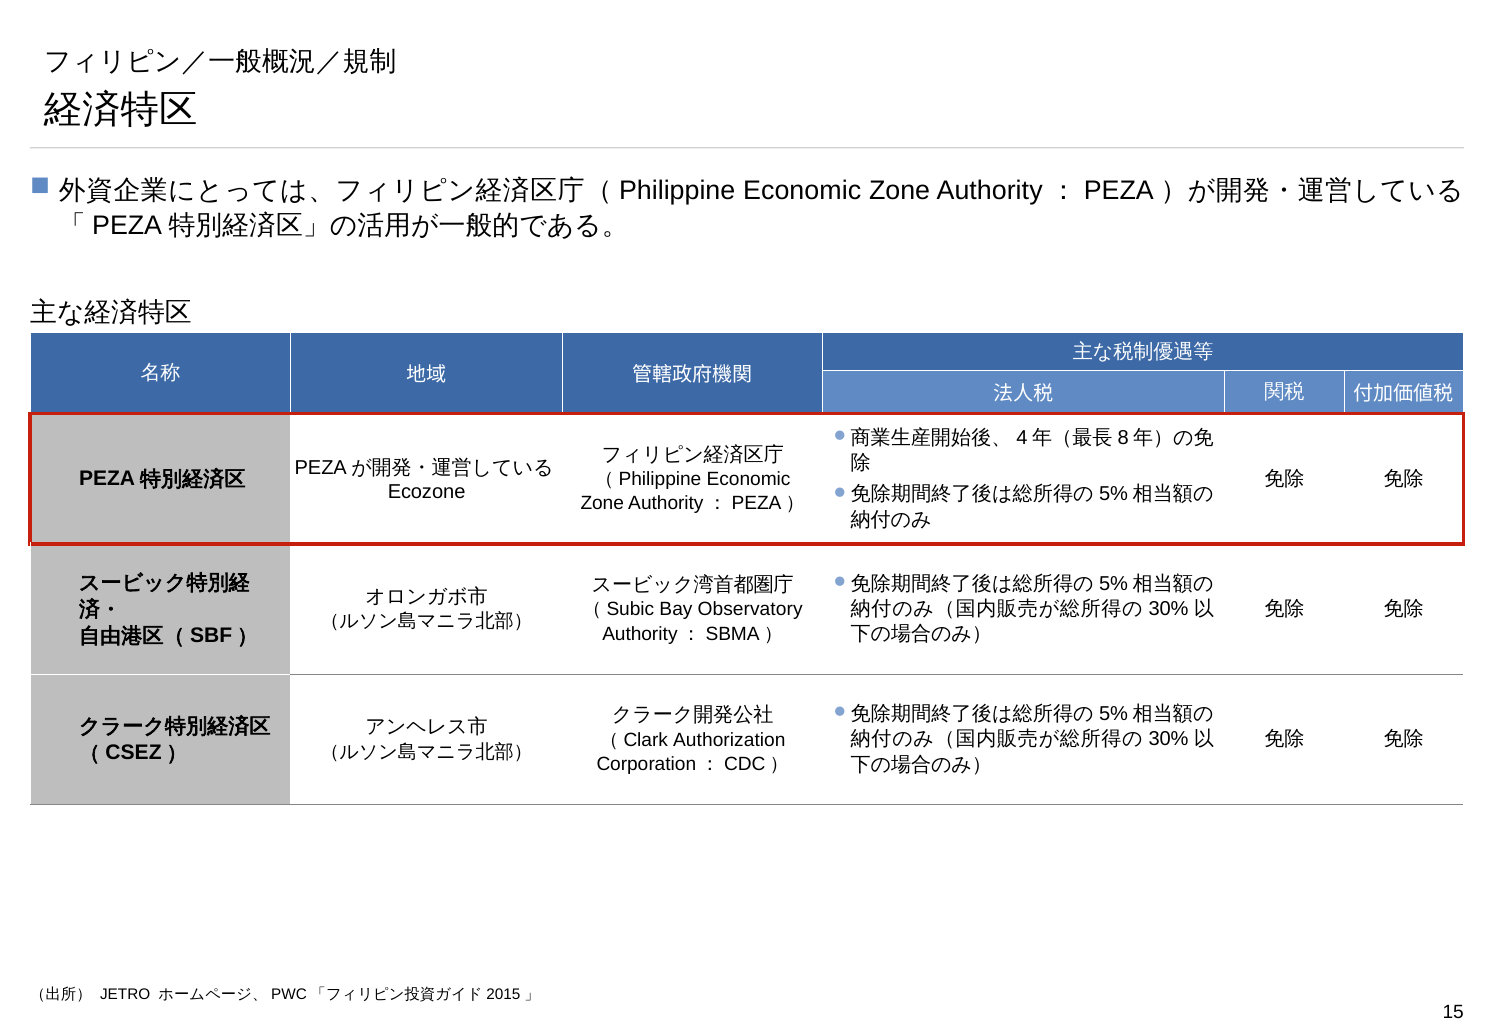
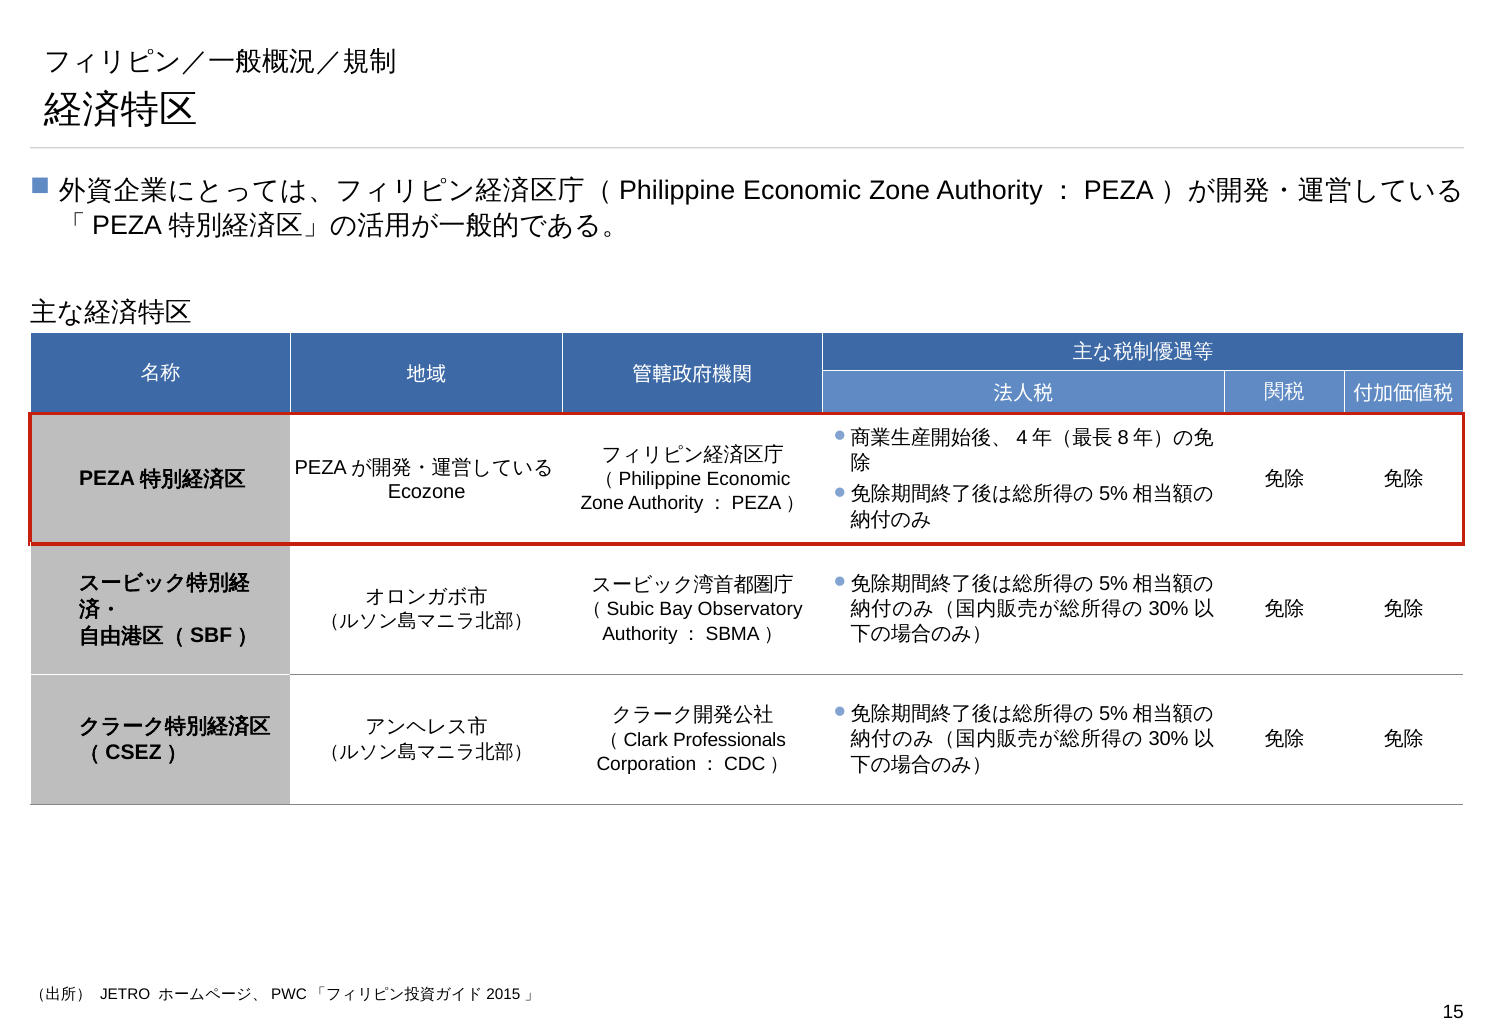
Authorization: Authorization -> Professionals (730, 740)
